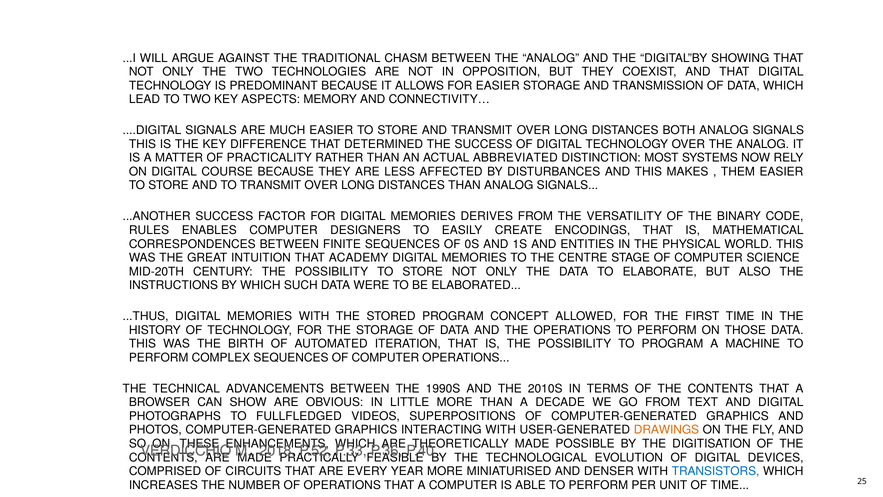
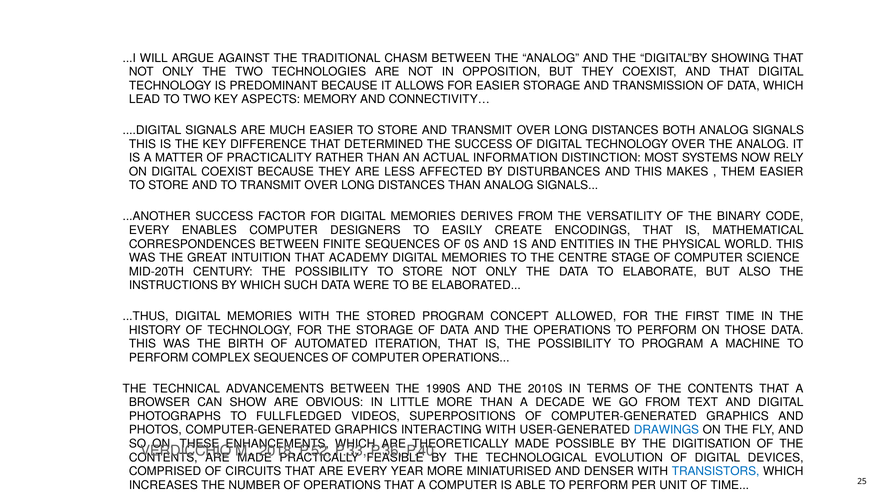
ABBREVIATED: ABBREVIATED -> INFORMATION (515, 158)
DIGITAL COURSE: COURSE -> COEXIST (227, 172)
RULES: RULES -> EVERY (149, 230)
DRAWINGS colour: orange -> blue (666, 430)
